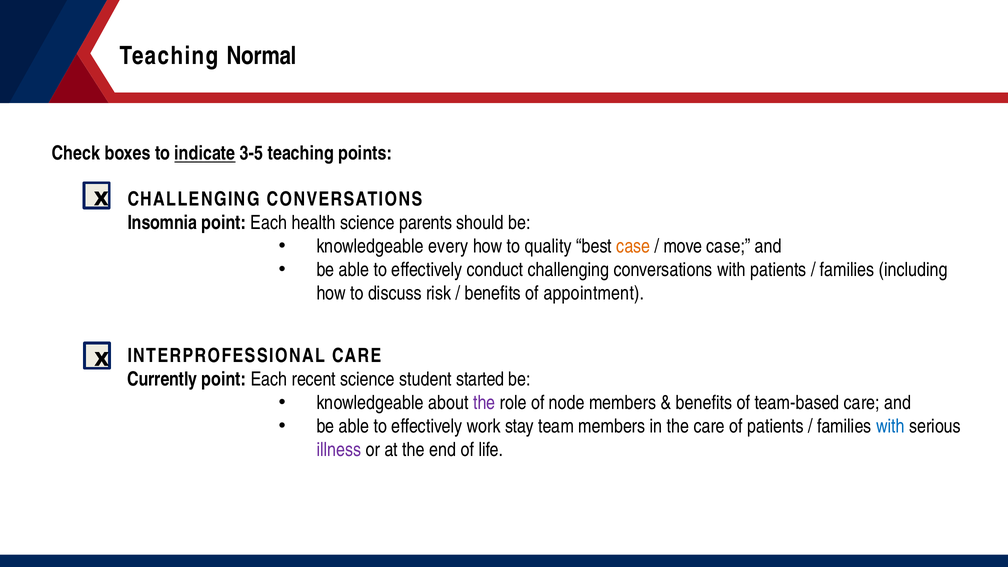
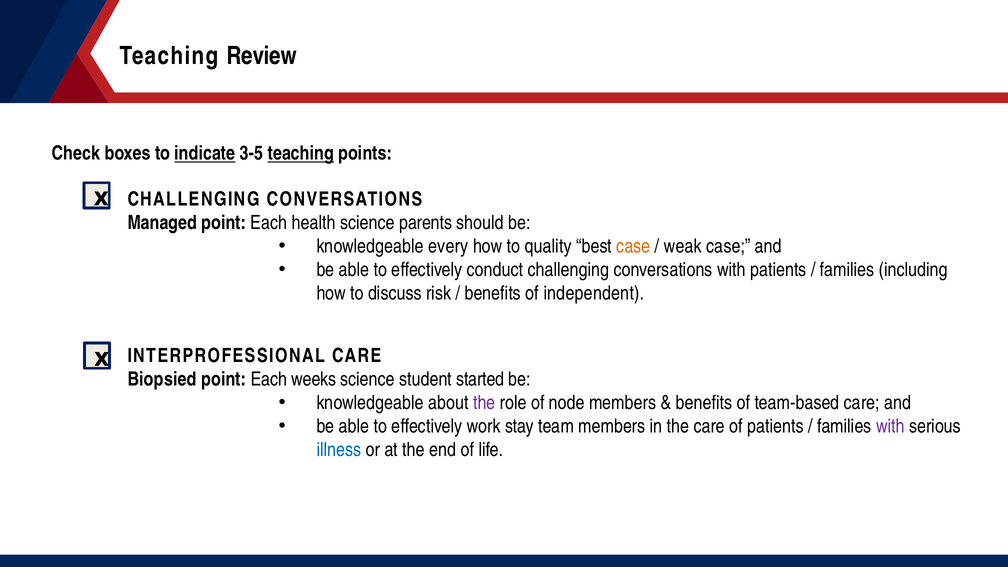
Normal: Normal -> Review (262, 56)
teaching underline: none -> present (301, 154)
Insomnia: Insomnia -> Managed (162, 223)
move: move -> weak (683, 246)
appointment: appointment -> independent (594, 293)
Currently: Currently -> Biopsied (162, 379)
recent: recent -> weeks (314, 379)
with colour: blue -> purple (890, 426)
illness colour: purple -> blue (339, 450)
